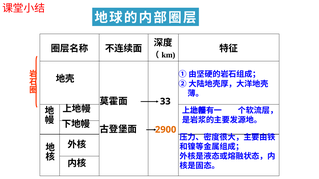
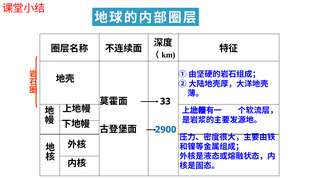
2900 colour: orange -> blue (166, 130)
